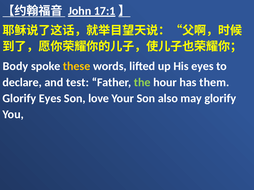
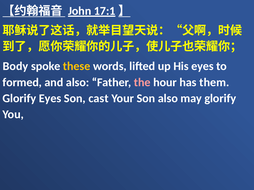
declare: declare -> formed (22, 83)
and test: test -> also (78, 83)
the colour: light green -> pink (142, 83)
love: love -> cast (99, 99)
